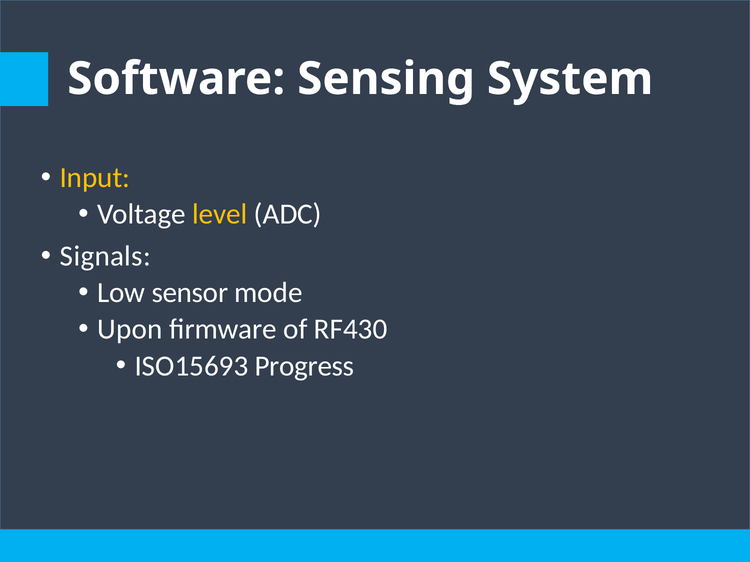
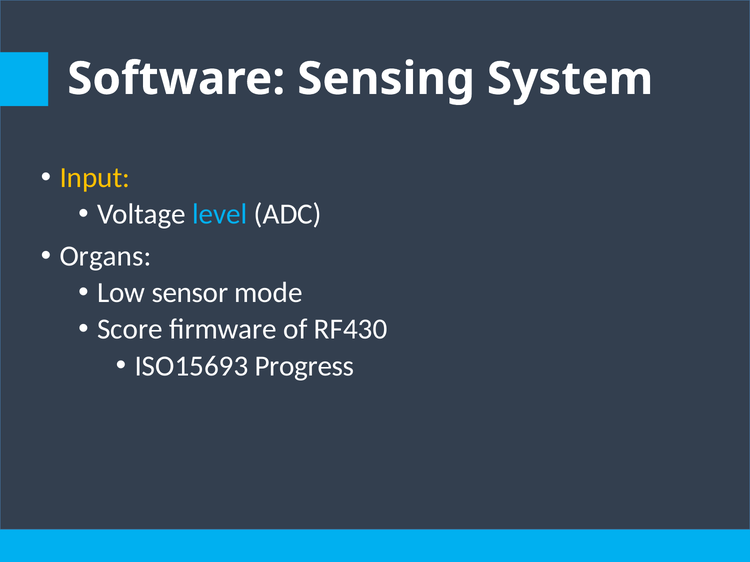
level colour: yellow -> light blue (220, 214)
Signals: Signals -> Organs (106, 256)
Upon: Upon -> Score (130, 330)
